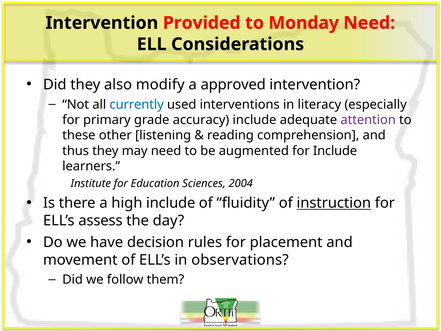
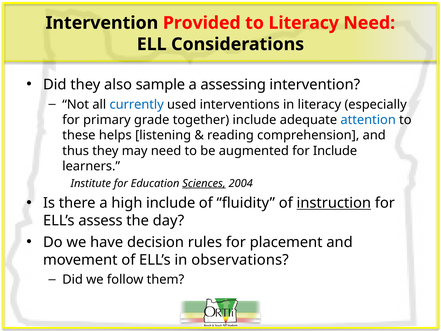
to Monday: Monday -> Literacy (304, 23)
modify: modify -> sample (160, 85)
approved: approved -> assessing (233, 85)
accuracy: accuracy -> together (201, 120)
attention colour: purple -> blue (368, 120)
other: other -> helps (115, 135)
Sciences underline: none -> present (204, 183)
